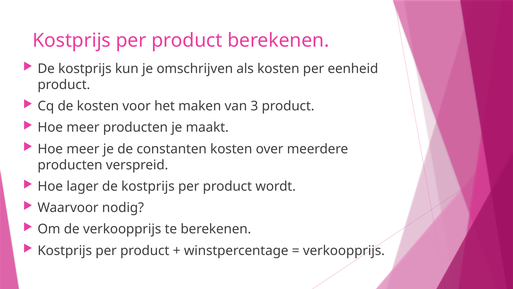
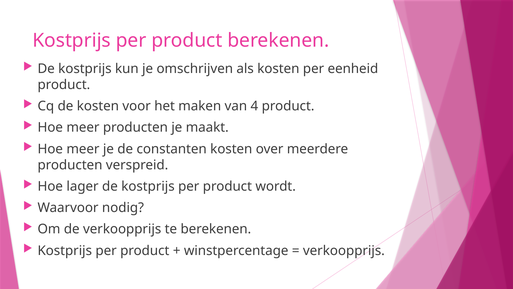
3: 3 -> 4 (254, 106)
